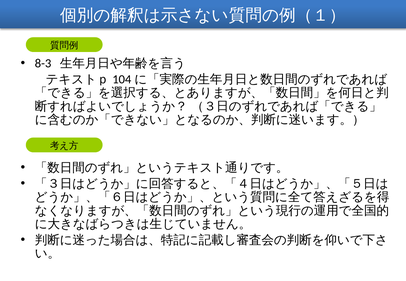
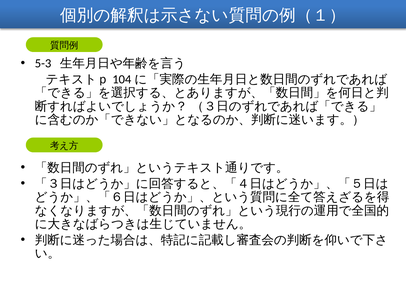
8-3: 8-3 -> 5-3 (43, 63)
